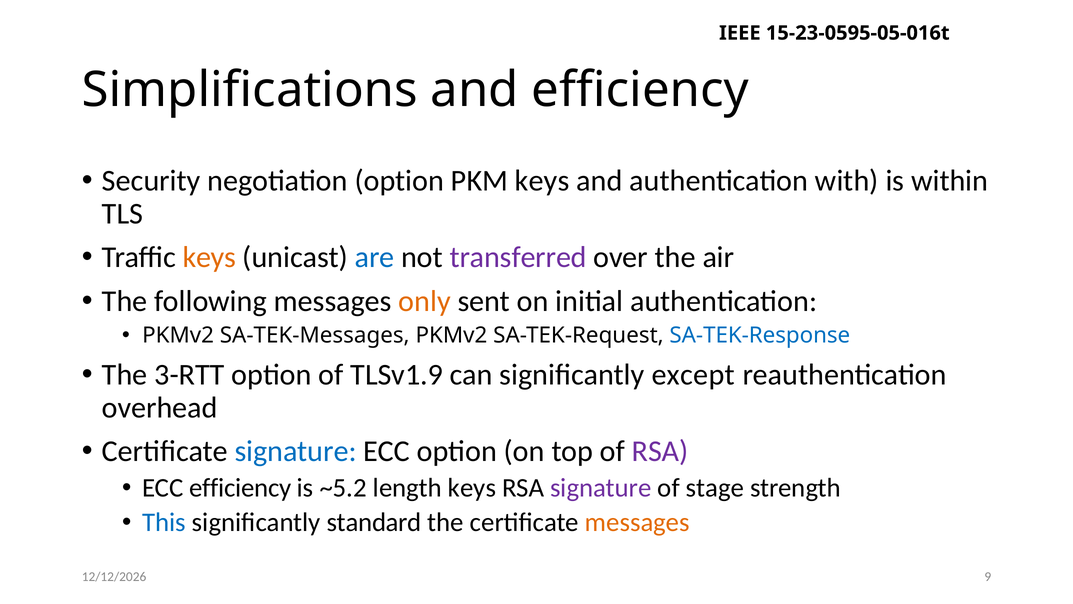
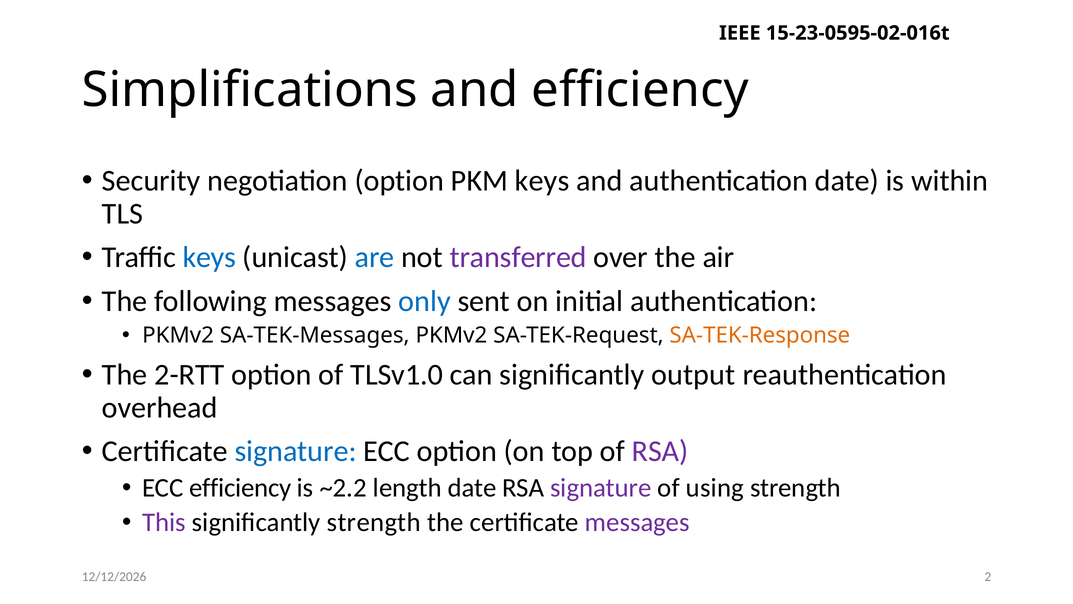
15-23-0595-05-016t: 15-23-0595-05-016t -> 15-23-0595-02-016t (858, 33)
authentication with: with -> date (847, 181)
keys colour: orange -> blue (209, 257)
only colour: orange -> blue (425, 301)
SA-TEK-Response colour: blue -> orange (760, 335)
3-RTT: 3-RTT -> 2-RTT (189, 375)
TLSv1.9: TLSv1.9 -> TLSv1.0 (397, 375)
except: except -> output (693, 375)
~5.2: ~5.2 -> ~2.2 (343, 487)
length keys: keys -> date (472, 487)
stage: stage -> using (715, 487)
This colour: blue -> purple (164, 522)
significantly standard: standard -> strength (374, 522)
messages colour: orange -> purple (637, 522)
9: 9 -> 2 (988, 576)
